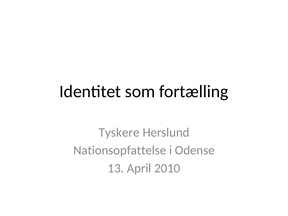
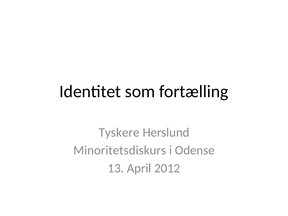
Nationsopfattelse: Nationsopfattelse -> Minoritetsdiskurs (120, 150)
2010: 2010 -> 2012 (167, 168)
